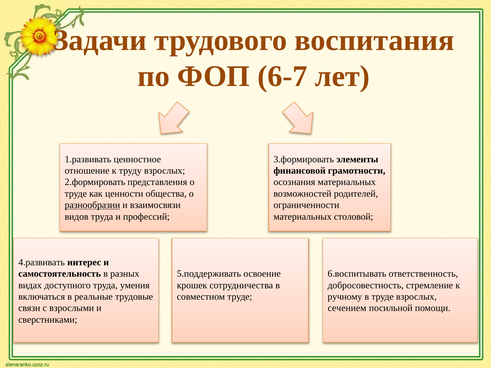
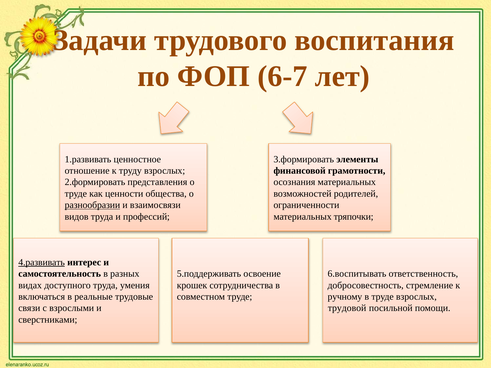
столовой: столовой -> тряпочки (354, 217)
4.развивать underline: none -> present (42, 262)
сечением: сечением -> трудовой (347, 308)
